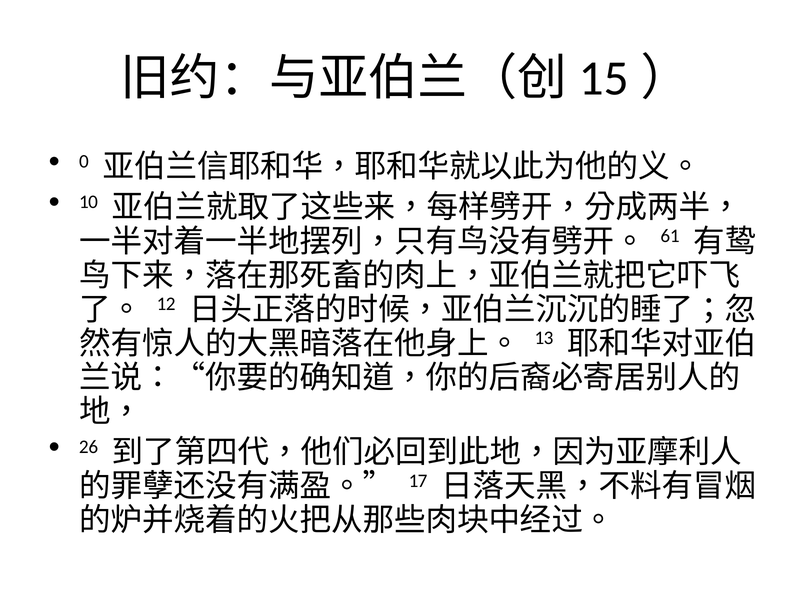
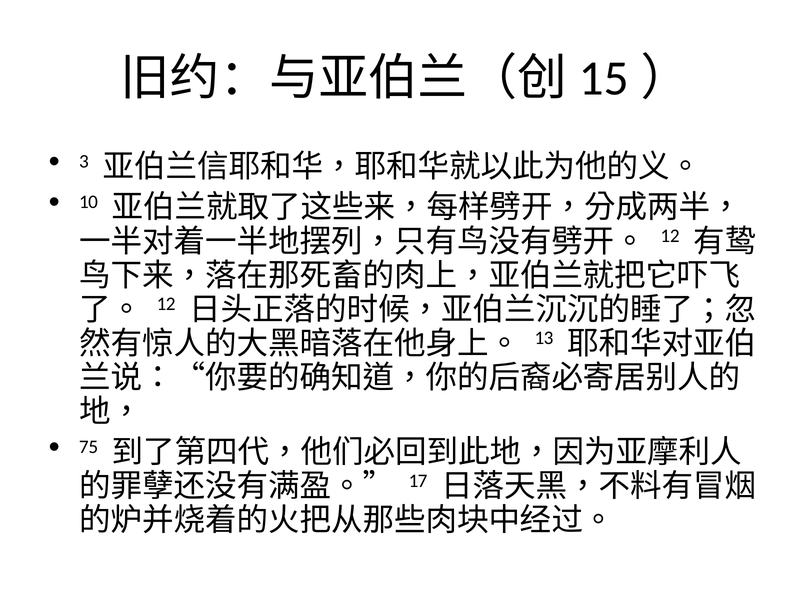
0: 0 -> 3 (84, 161)
61: 61 -> 12 (670, 236)
26: 26 -> 75 (89, 447)
